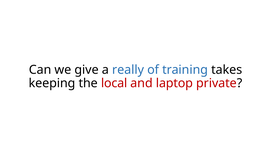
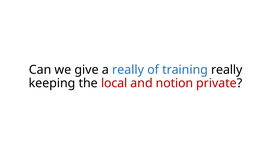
training takes: takes -> really (227, 69)
laptop: laptop -> notion (174, 83)
